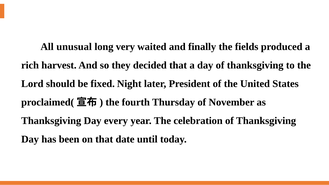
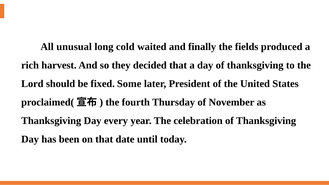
very: very -> cold (125, 47)
Night: Night -> Some (129, 84)
